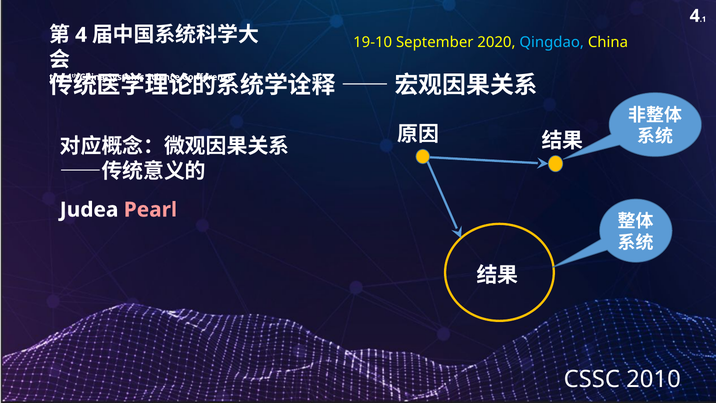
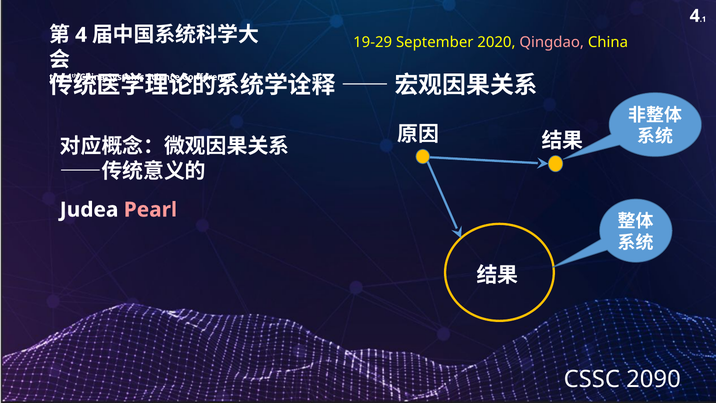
19-10: 19-10 -> 19-29 (373, 42)
Qingdao colour: light blue -> pink (552, 42)
2010: 2010 -> 2090 (653, 379)
